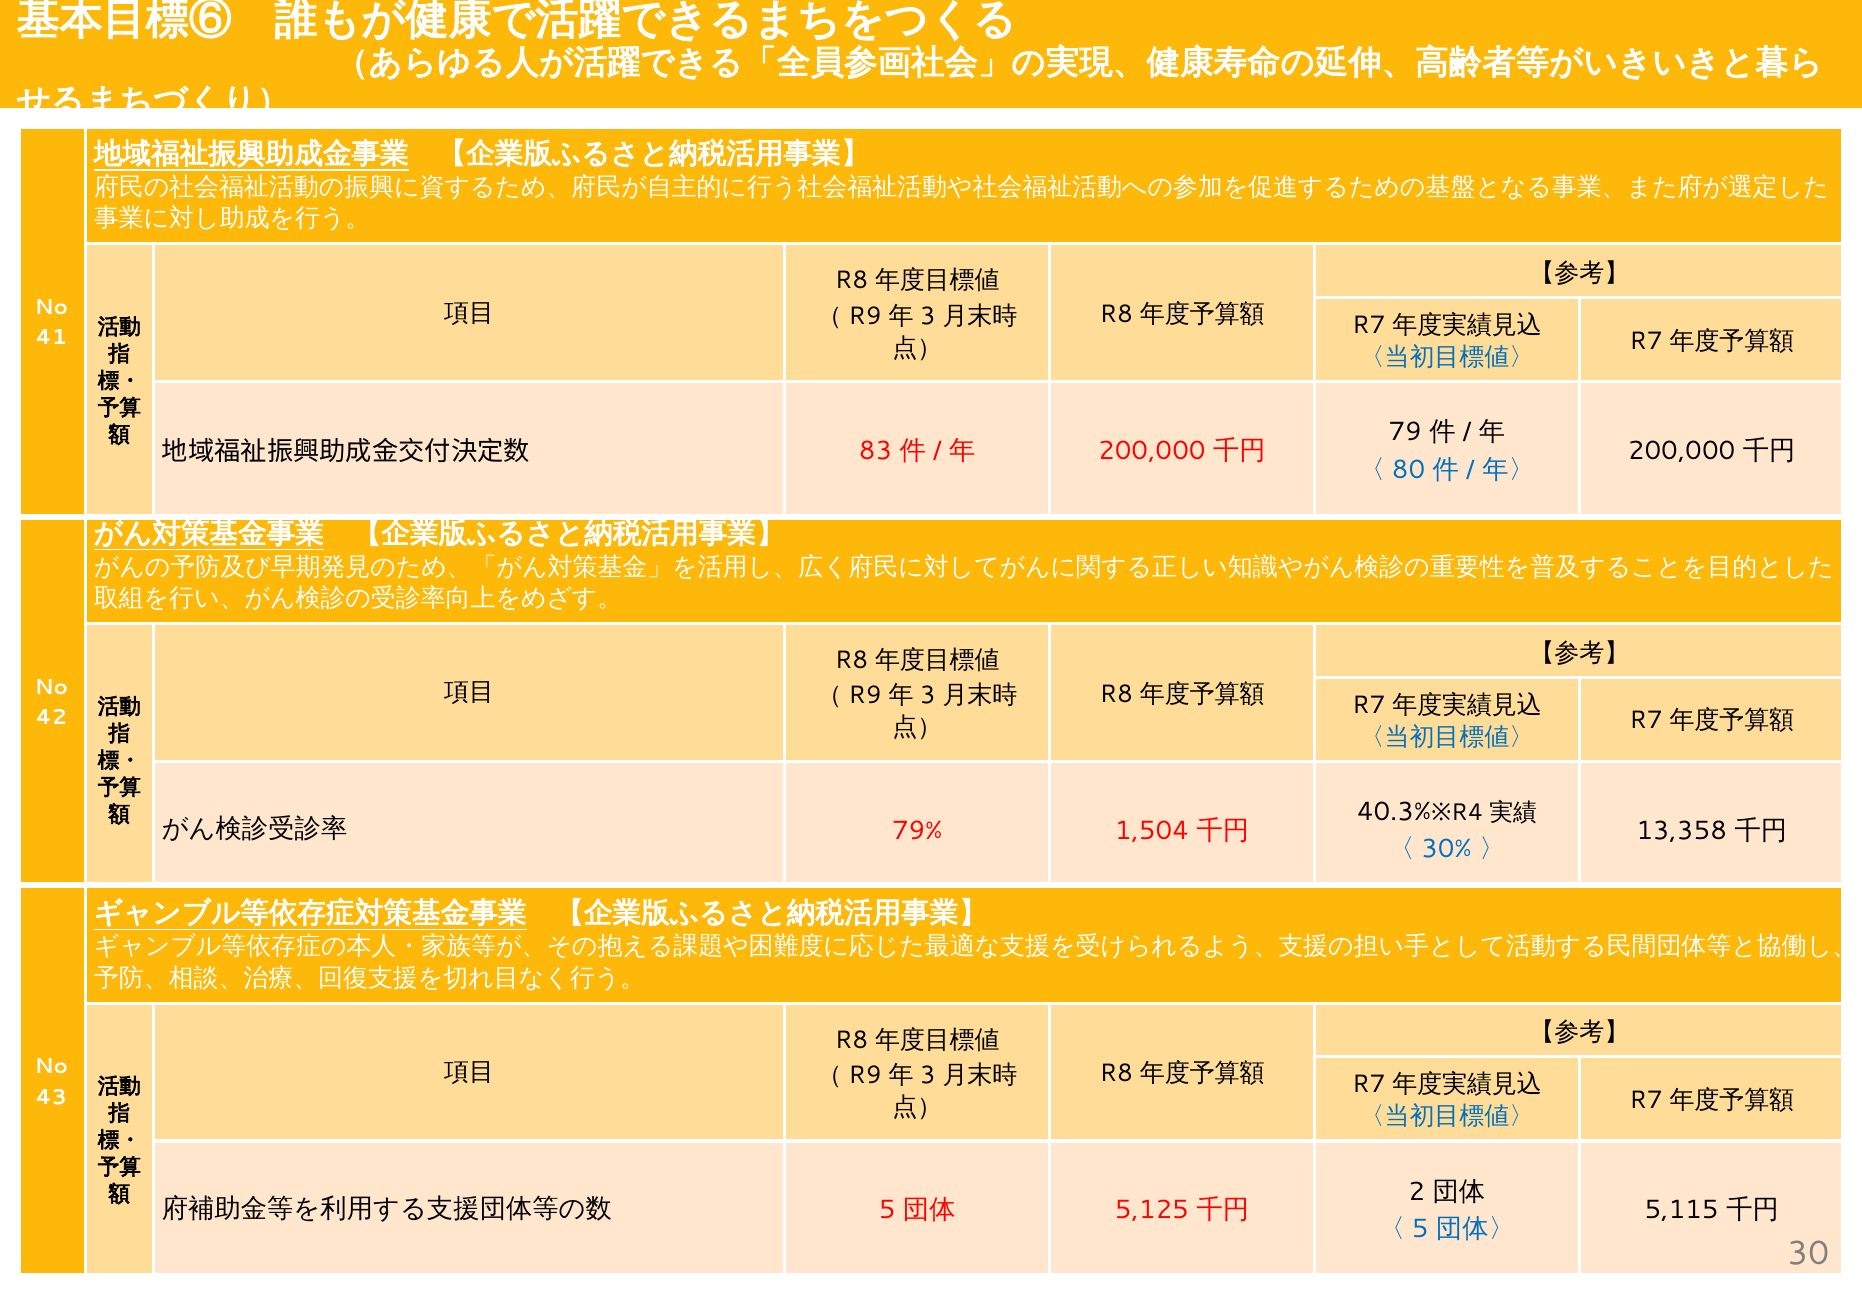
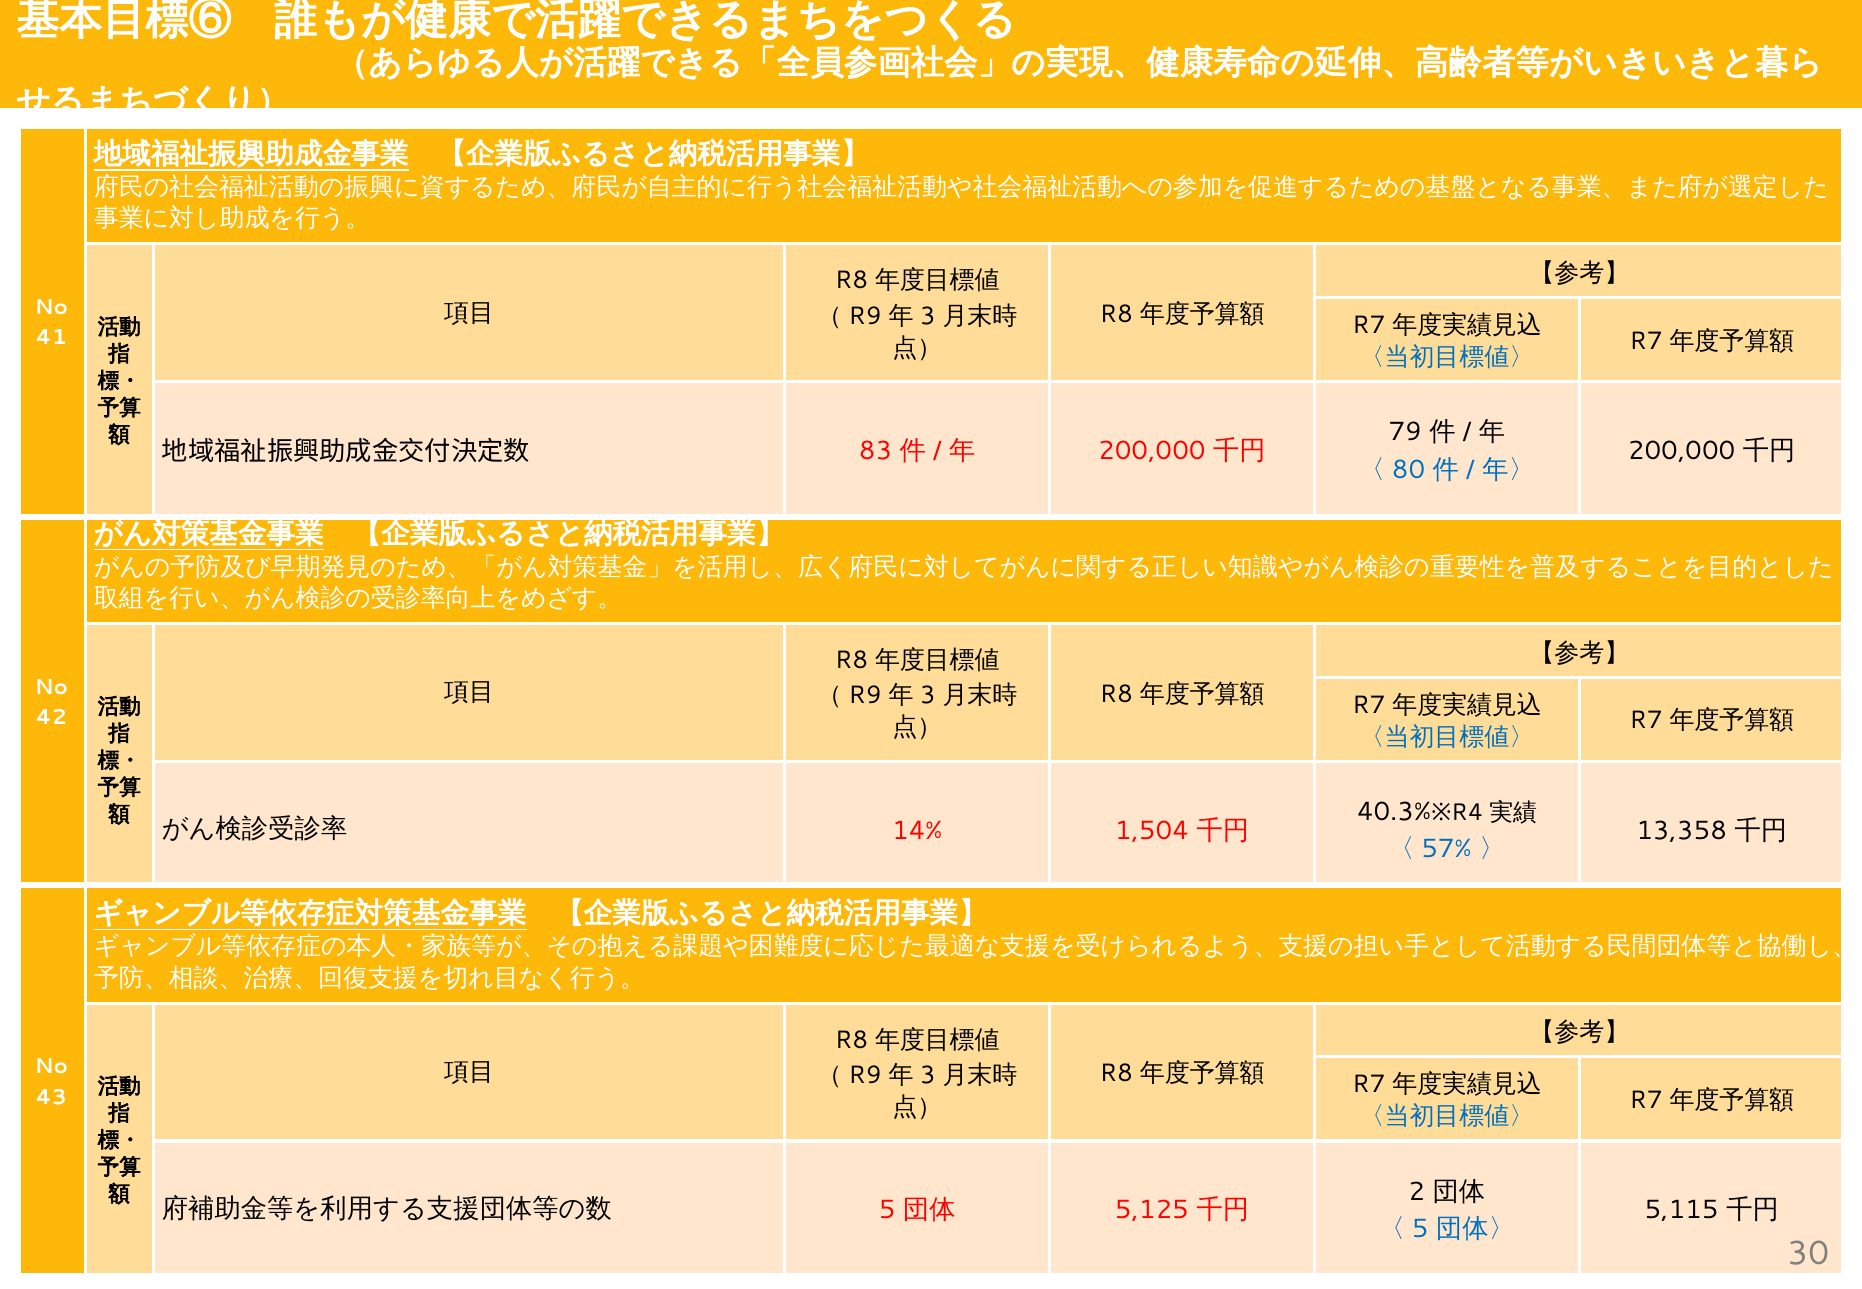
79%: 79% -> 14% (917, 830)
30%: 30% -> 57% (1446, 849)
